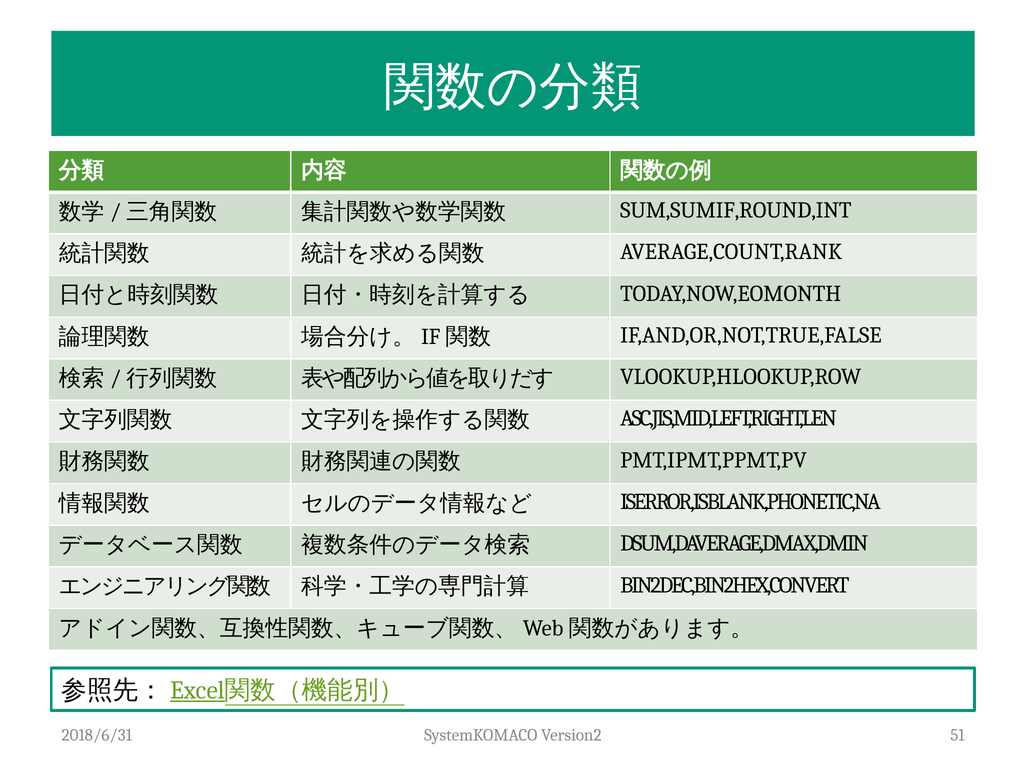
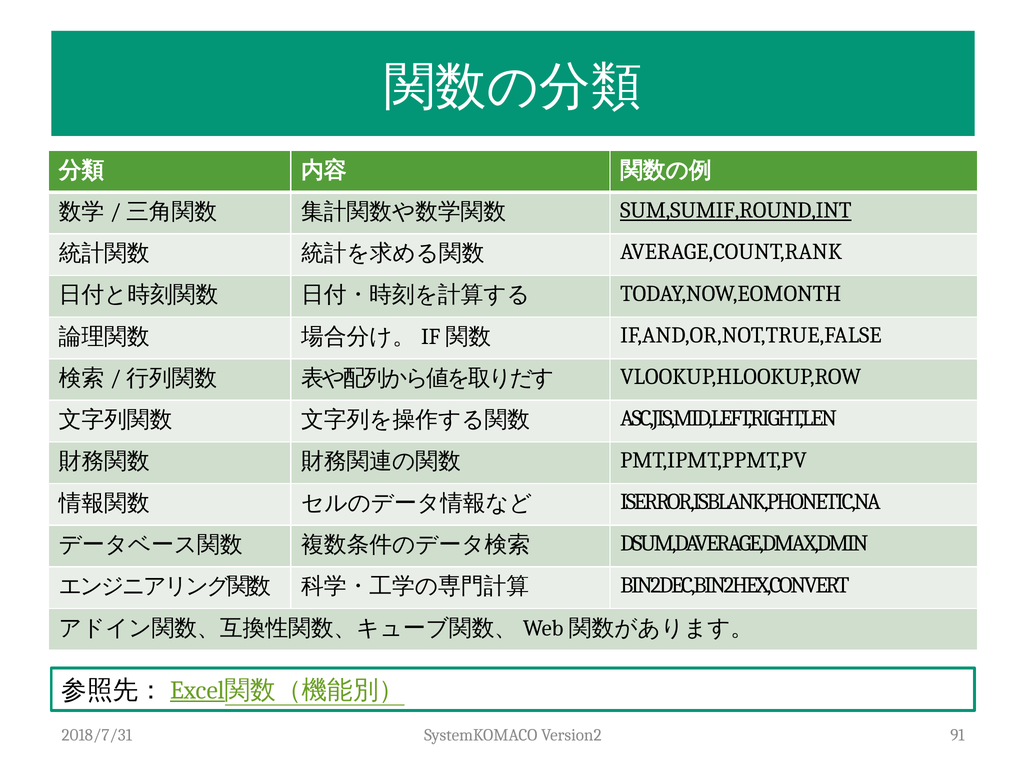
SUM,SUMIF,ROUND,INT underline: none -> present (736, 210)
2018/6/31: 2018/6/31 -> 2018/7/31 (97, 735)
51: 51 -> 91 (957, 735)
